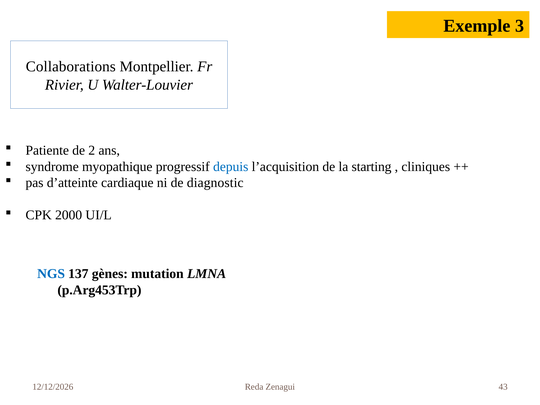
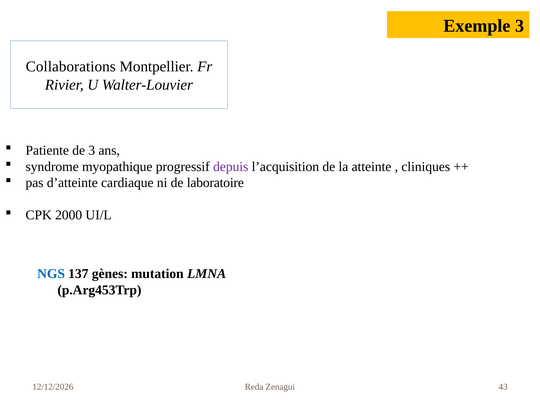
de 2: 2 -> 3 (92, 150)
depuis colour: blue -> purple (231, 167)
starting: starting -> atteinte (371, 167)
diagnostic: diagnostic -> laboratoire (215, 183)
